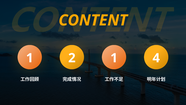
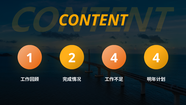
2 1: 1 -> 4 (114, 58)
